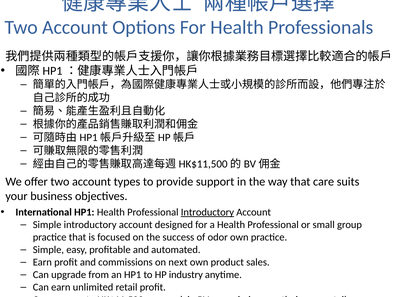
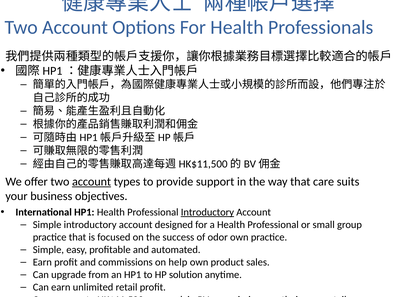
account underline: none -> present (92, 182)
next: next -> help (178, 262)
industry: industry -> solution (186, 275)
